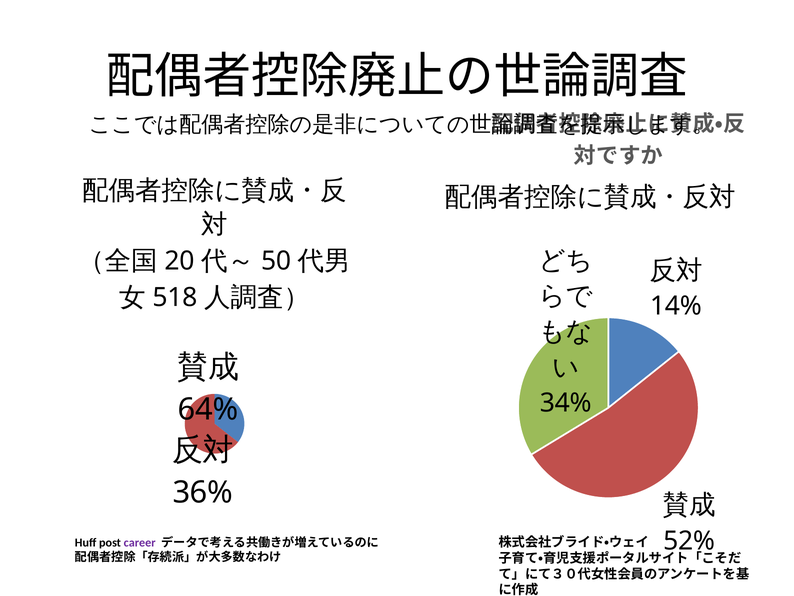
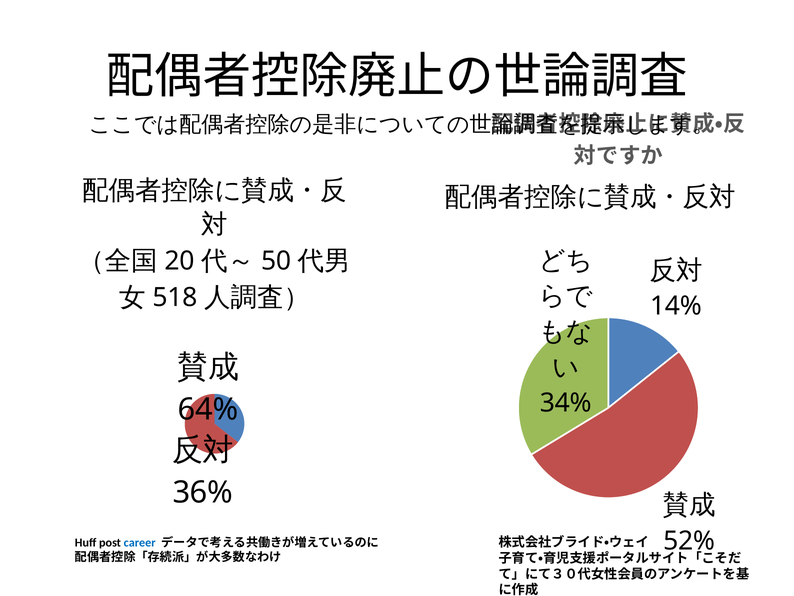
career colour: purple -> blue (140, 542)
